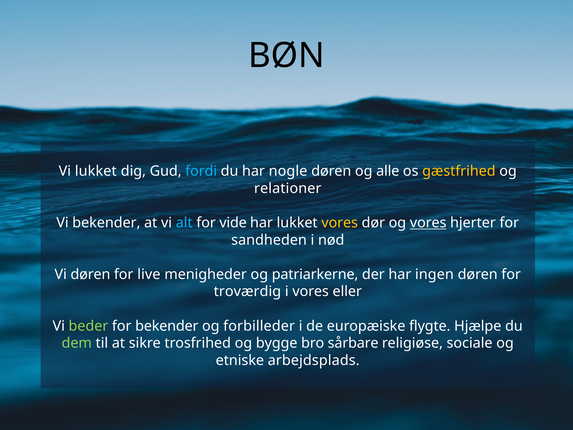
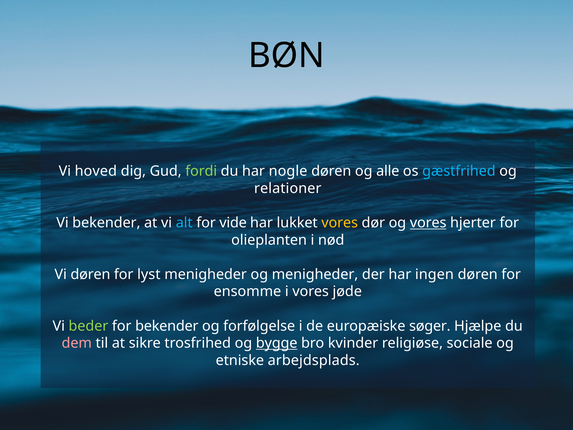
Vi lukket: lukket -> hoved (96, 171)
fordi colour: light blue -> light green (201, 171)
gæstfrihed colour: yellow -> light blue (459, 171)
sandheden: sandheden -> olieplanten (269, 240)
live: live -> lyst (149, 274)
og patriarkerne: patriarkerne -> menigheder (315, 274)
troværdig: troværdig -> ensomme (247, 291)
eller: eller -> jøde (347, 291)
forbilleder: forbilleder -> forfølgelse (259, 326)
flygte: flygte -> søger (430, 326)
dem colour: light green -> pink (77, 343)
bygge underline: none -> present (277, 343)
sårbare: sårbare -> kvinder (353, 343)
